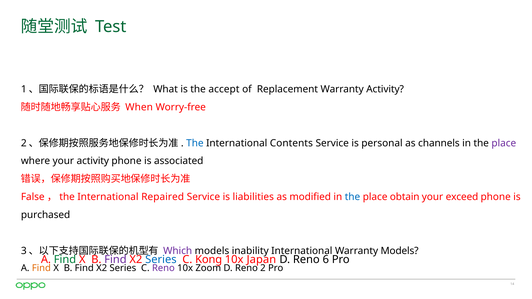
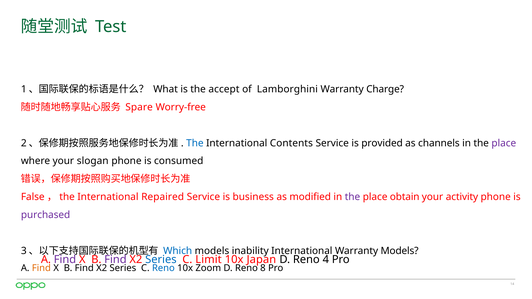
Replacement: Replacement -> Lamborghini (287, 89)
Warranty Activity: Activity -> Charge (385, 89)
When: When -> Spare (139, 107)
personal: personal -> provided (382, 143)
your activity: activity -> slogan (93, 161)
associated: associated -> consumed (179, 161)
liabilities: liabilities -> business (253, 197)
the colour: blue -> purple (352, 197)
exceed: exceed -> activity (462, 197)
purchased colour: black -> purple (46, 215)
Which colour: purple -> blue (178, 251)
Find colour: green -> purple (65, 260)
Kong: Kong -> Limit (209, 260)
6: 6 -> 4 (326, 260)
Reno colour: purple -> blue (163, 268)
2: 2 -> 8 (263, 268)
